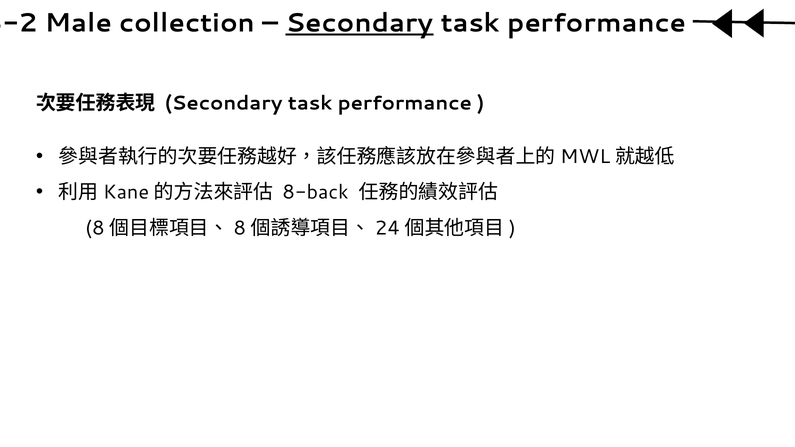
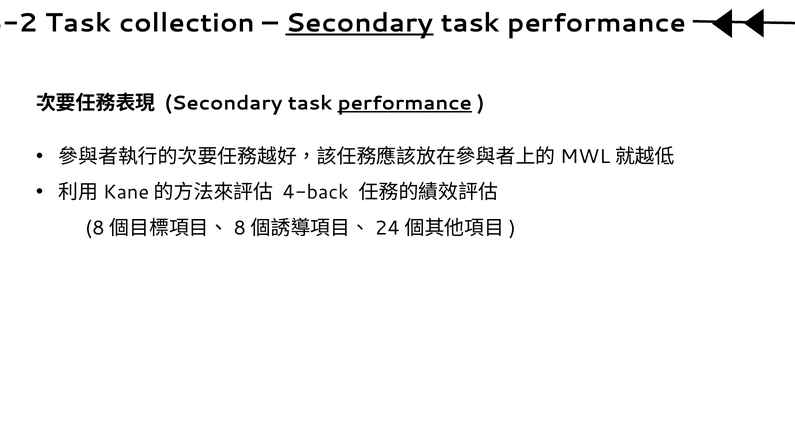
Male: Male -> Task (78, 23)
performance underline: none -> present (405, 103)
8-back: 8-back -> 4-back (315, 192)
